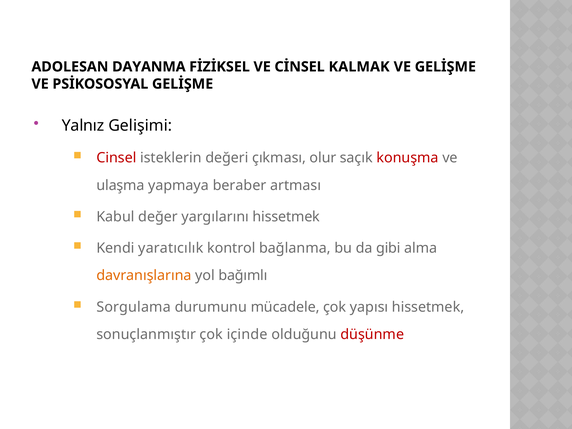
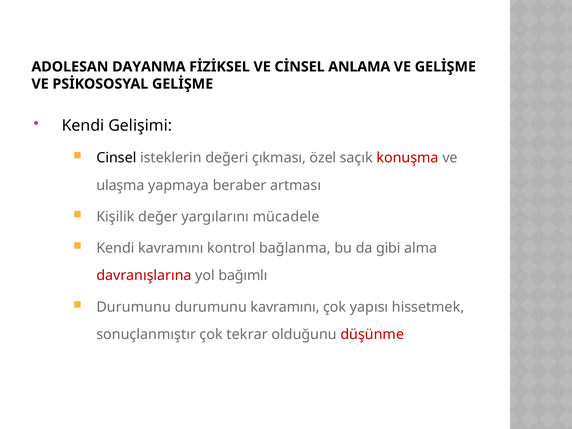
KALMAK: KALMAK -> ANLAMA (359, 67)
Yalnız: Yalnız -> Kendi (83, 126)
Cinsel colour: red -> black (116, 158)
olur: olur -> özel (323, 158)
Kabul: Kabul -> Kişilik (115, 217)
yargılarını hissetmek: hissetmek -> mücadele (286, 217)
Kendi yaratıcılık: yaratıcılık -> kavramını (171, 248)
davranışlarına colour: orange -> red (144, 276)
Sorgulama: Sorgulama -> Durumunu (134, 307)
durumunu mücadele: mücadele -> kavramını (285, 307)
içinde: içinde -> tekrar (247, 334)
